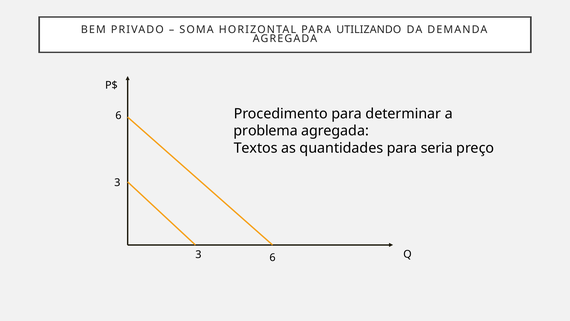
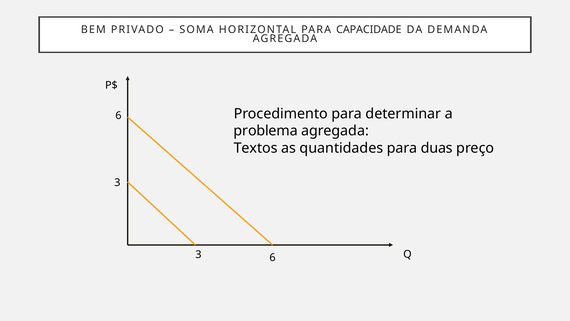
UTILIZANDO: UTILIZANDO -> CAPACIDADE (369, 29)
seria: seria -> duas (437, 148)
